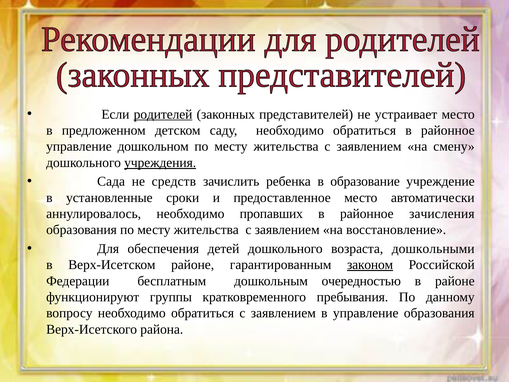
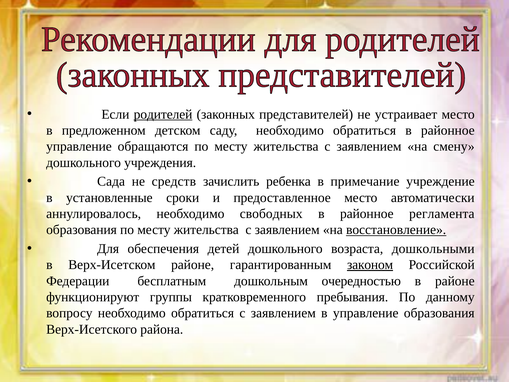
дошкольном: дошкольном -> обращаются (153, 146)
учреждения underline: present -> none (160, 163)
образование: образование -> примечание (365, 181)
пропавших: пропавших -> свободных (271, 214)
зачисления: зачисления -> регламента (442, 214)
восстановление underline: none -> present (396, 230)
